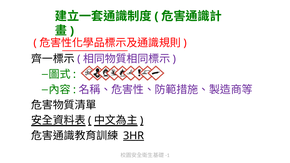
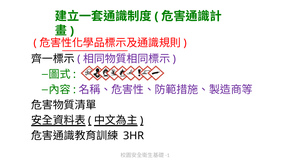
3HR underline: present -> none (134, 136)
